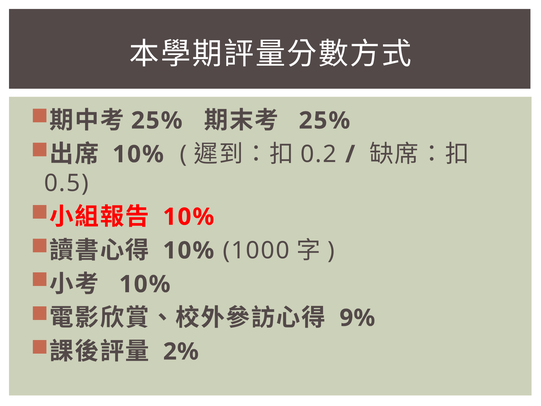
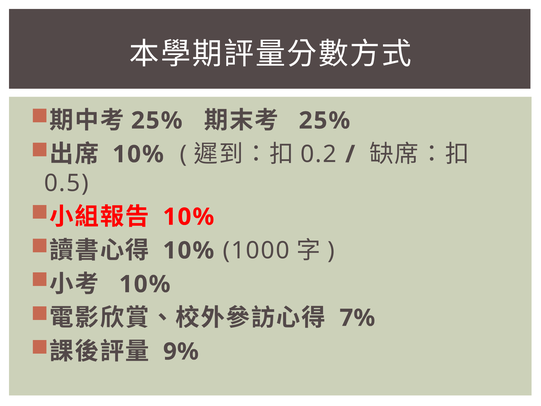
9%: 9% -> 7% (357, 318)
2%: 2% -> 9% (181, 351)
